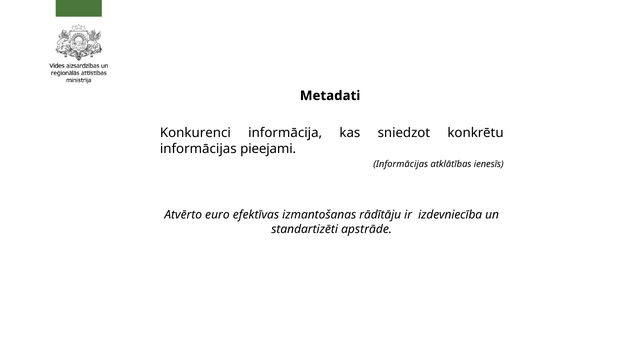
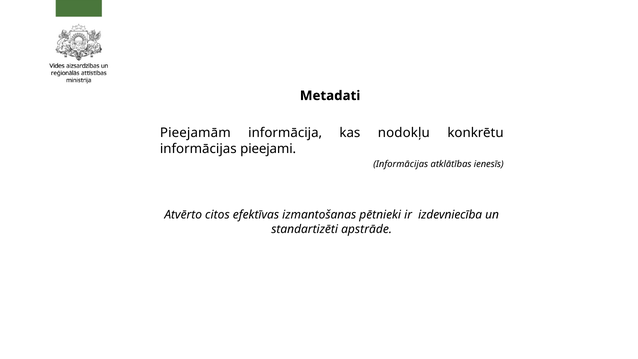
Konkurenci: Konkurenci -> Pieejamām (195, 133)
sniedzot: sniedzot -> nodokļu (404, 133)
euro: euro -> citos (217, 215)
rādītāju: rādītāju -> pētnieki (380, 215)
